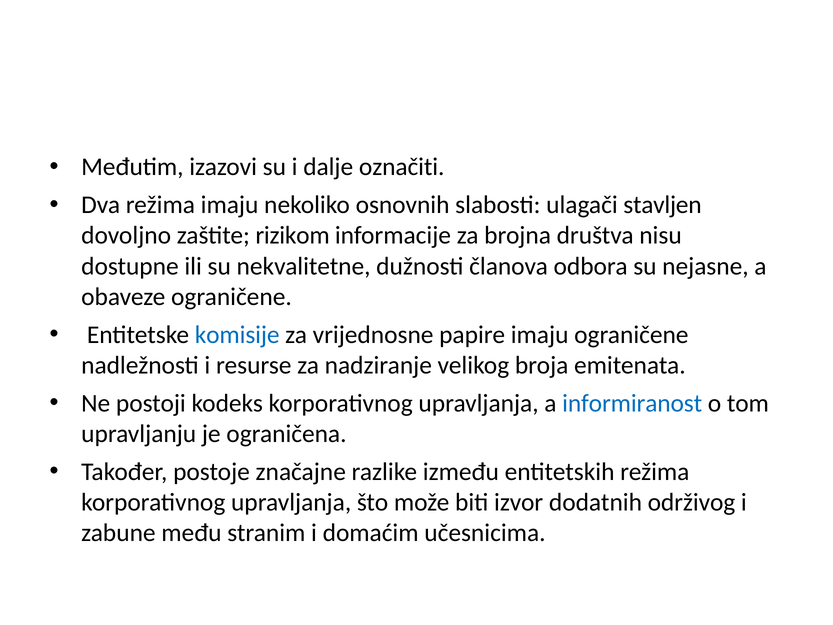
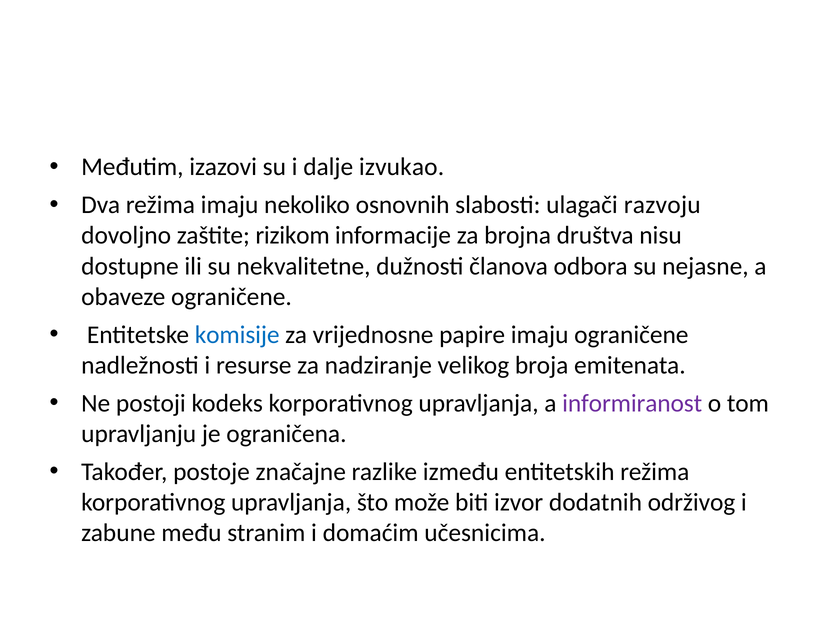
označiti: označiti -> izvukao (402, 167)
stavljen: stavljen -> razvoju (662, 205)
informiranost colour: blue -> purple (632, 403)
